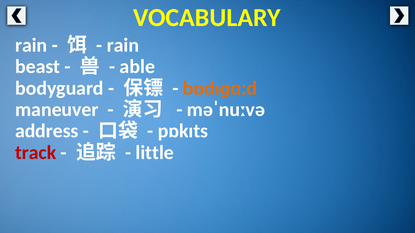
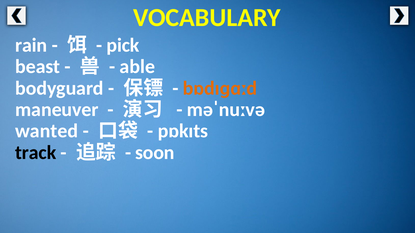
rain: rain -> pick (123, 45)
address: address -> wanted (47, 131)
track colour: red -> black (36, 153)
little: little -> soon (155, 153)
